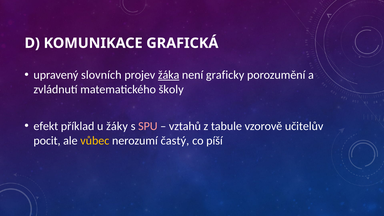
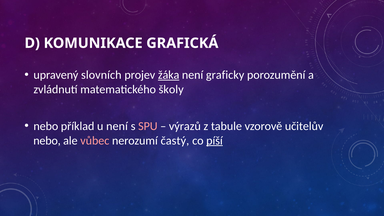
efekt: efekt -> nebo (46, 126)
u žáky: žáky -> není (117, 126)
vztahů: vztahů -> výrazů (185, 126)
pocit: pocit -> nebo (47, 141)
vůbec colour: yellow -> pink (95, 141)
píší underline: none -> present (214, 141)
